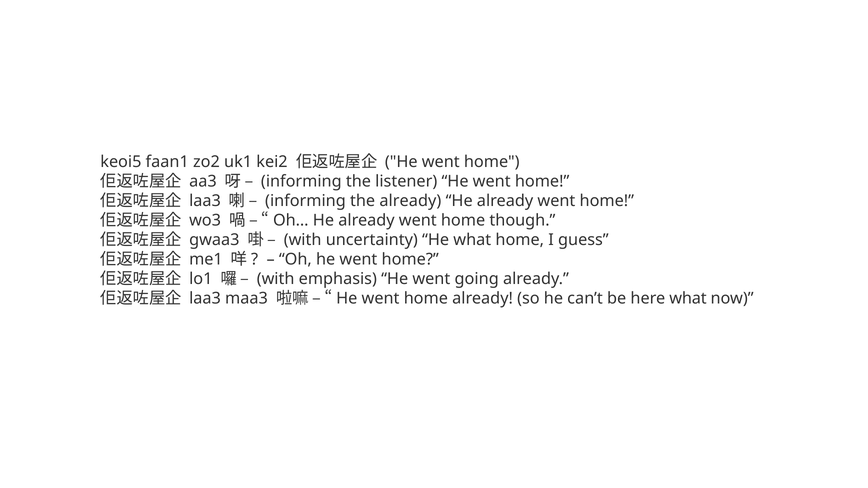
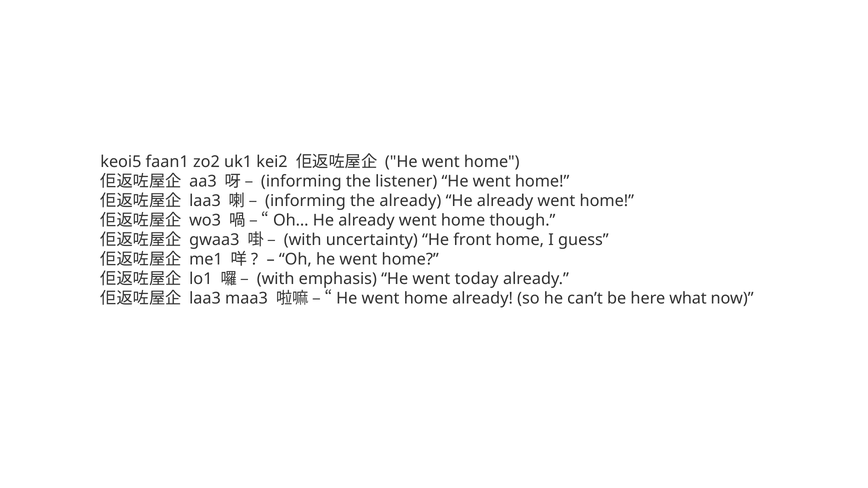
He what: what -> front (472, 240)
going: going -> today (477, 279)
